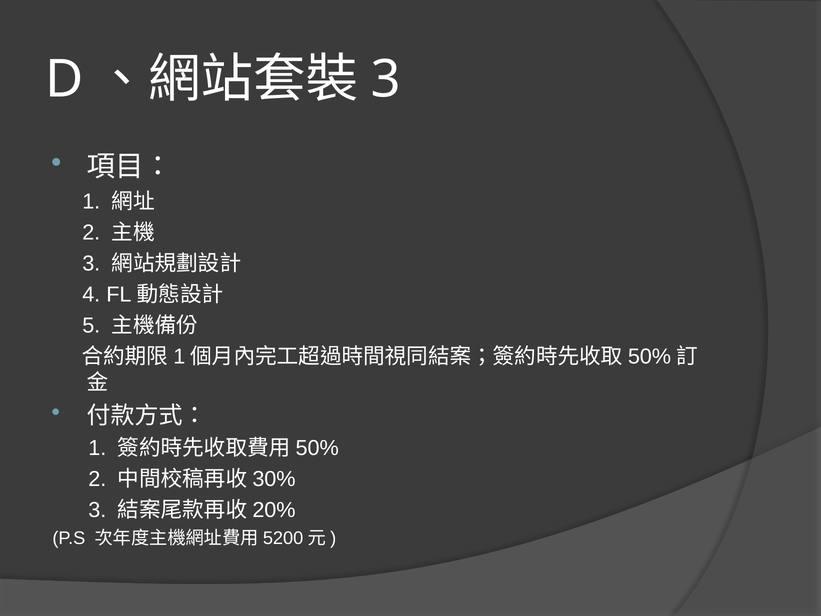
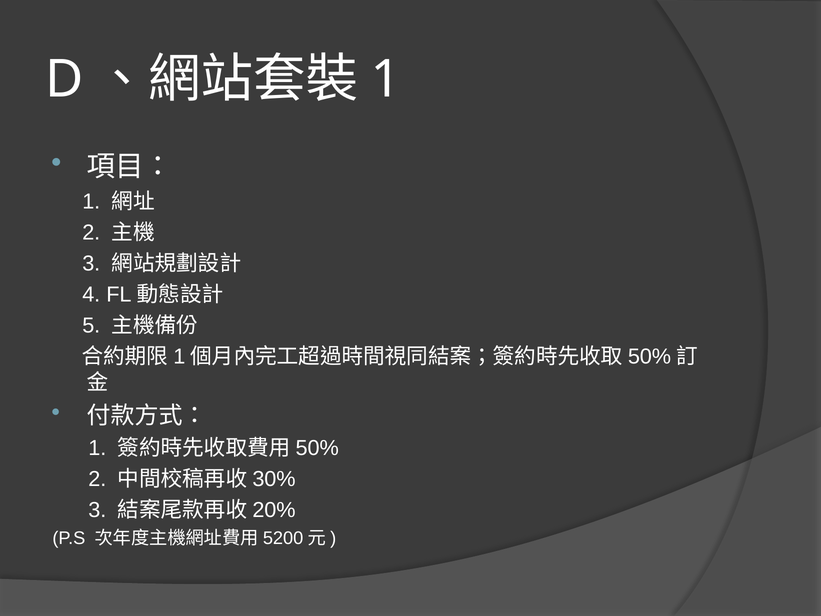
3: 3 -> 1 (386, 80)
